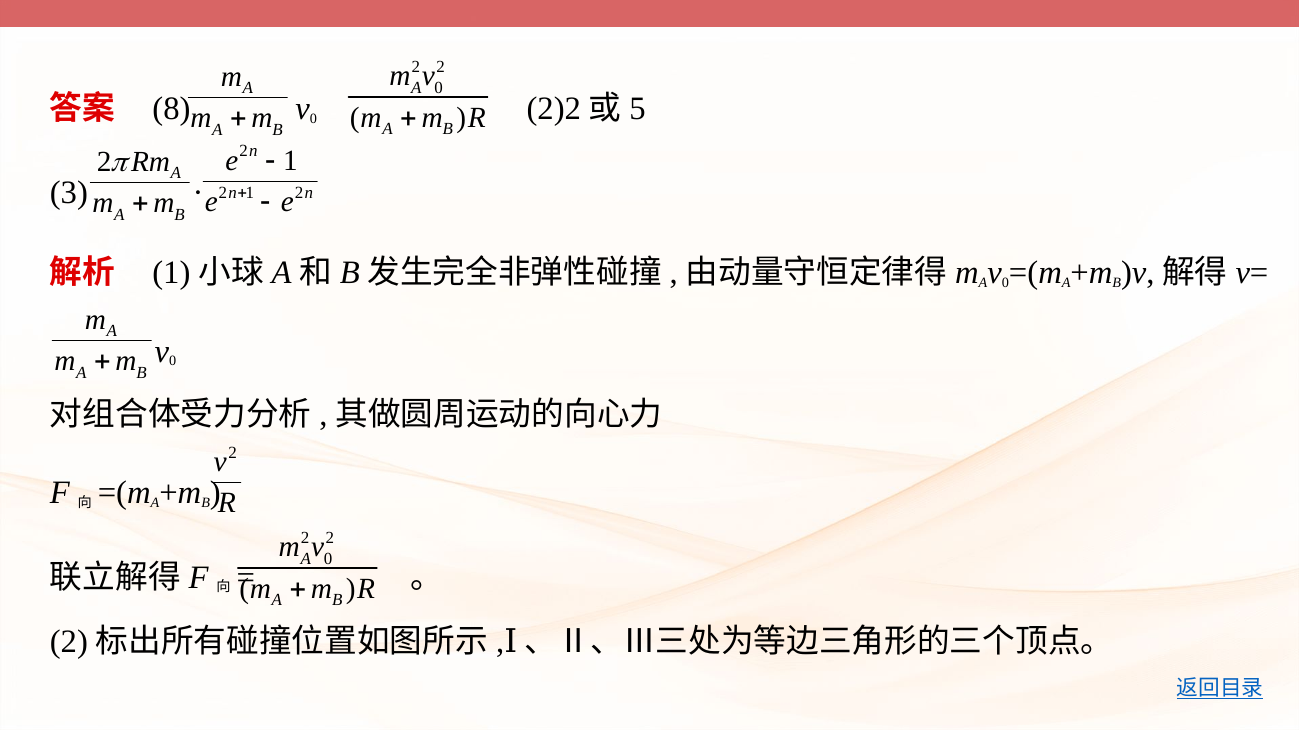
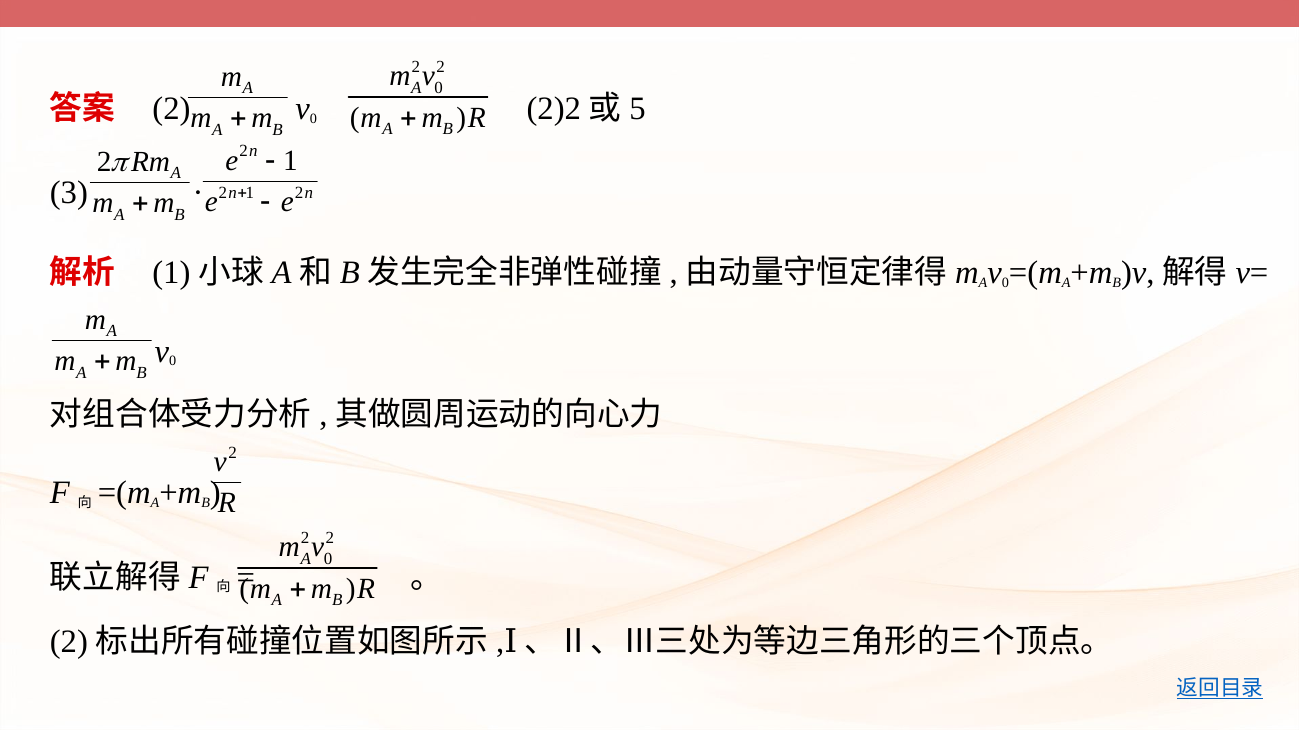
8: 8 -> 2 (172, 109)
